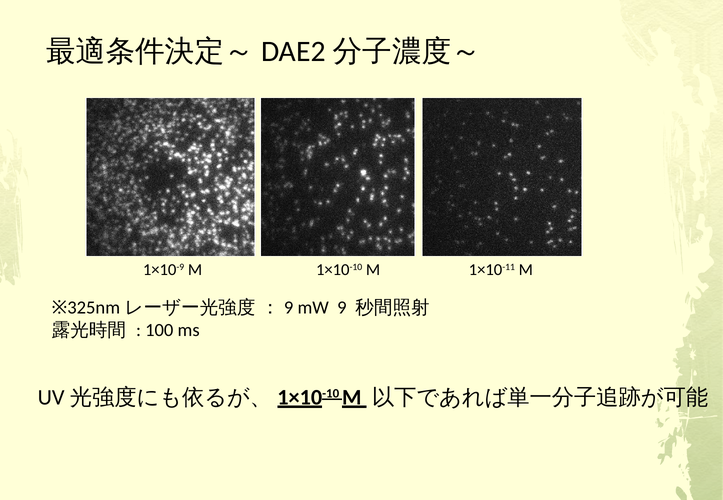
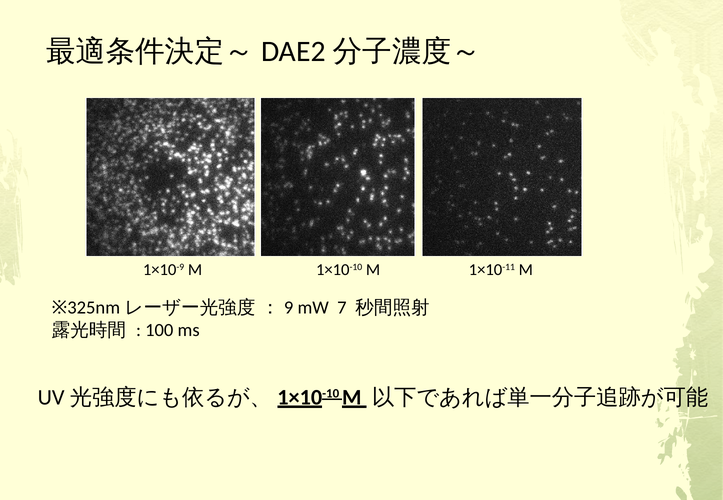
9: 9 -> 7 (342, 308)
